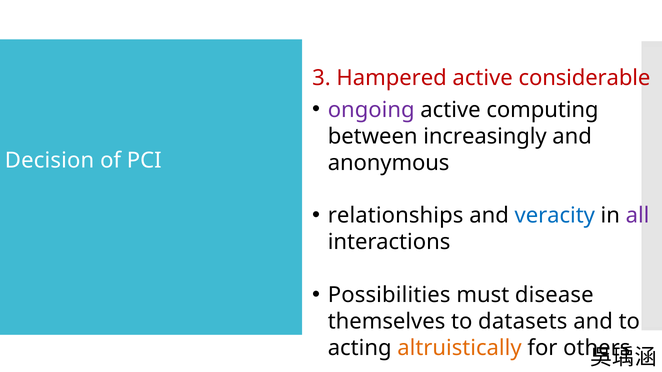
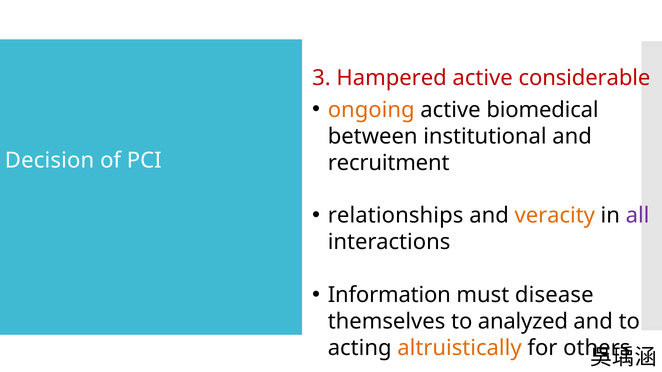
ongoing colour: purple -> orange (371, 110)
computing: computing -> biomedical (543, 110)
increasingly: increasingly -> institutional (485, 136)
anonymous: anonymous -> recruitment (389, 163)
veracity colour: blue -> orange (555, 216)
Possibilities: Possibilities -> Information (389, 295)
datasets: datasets -> analyzed (523, 322)
